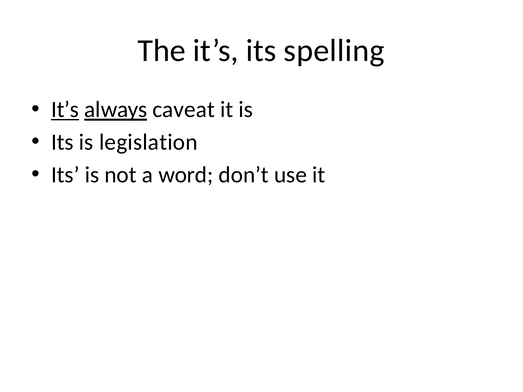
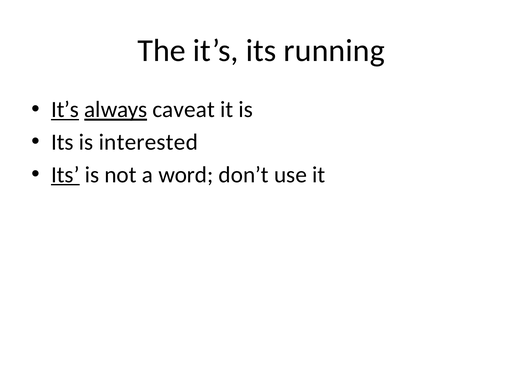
spelling: spelling -> running (334, 51)
legislation: legislation -> interested (148, 142)
Its underline: none -> present (65, 175)
